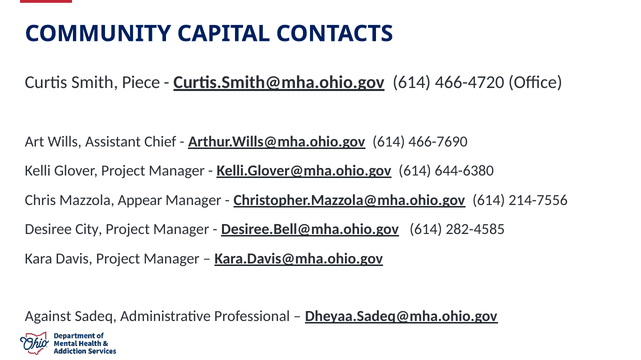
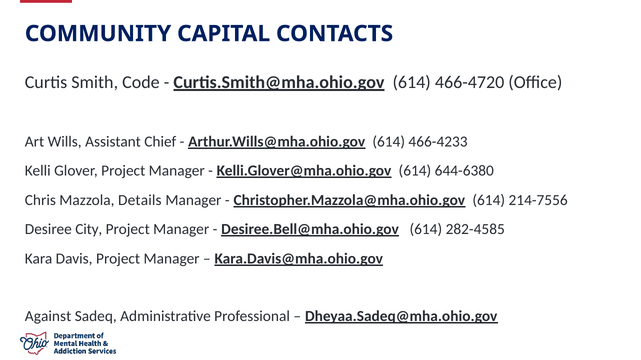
Piece: Piece -> Code (141, 82)
466-7690: 466-7690 -> 466-4233 (438, 142)
Appear: Appear -> Details (140, 200)
